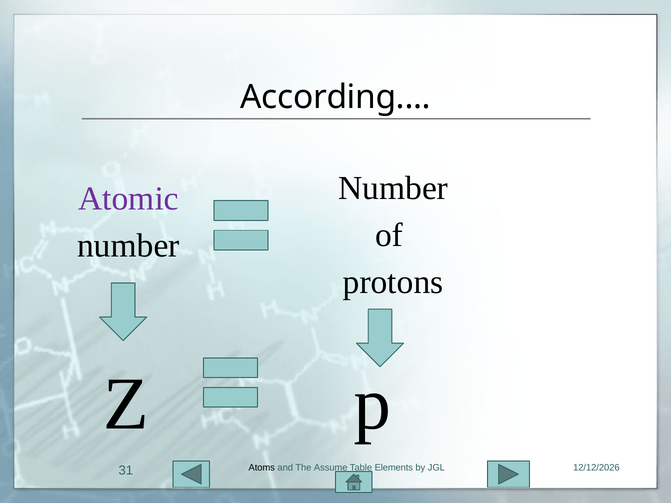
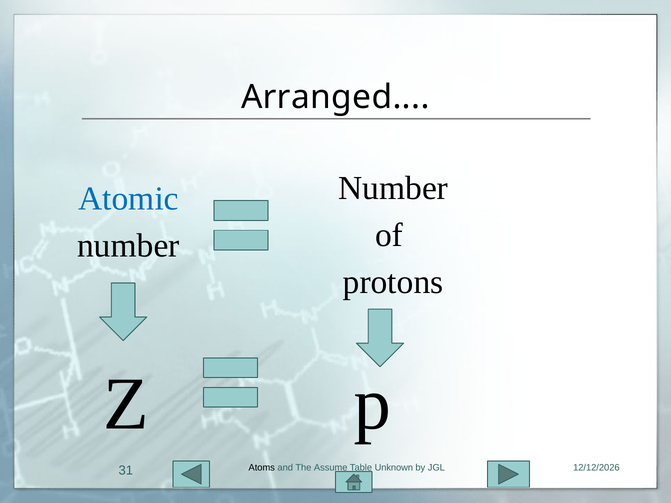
According: According -> Arranged (335, 97)
Atomic colour: purple -> blue (128, 199)
Elements: Elements -> Unknown (394, 468)
